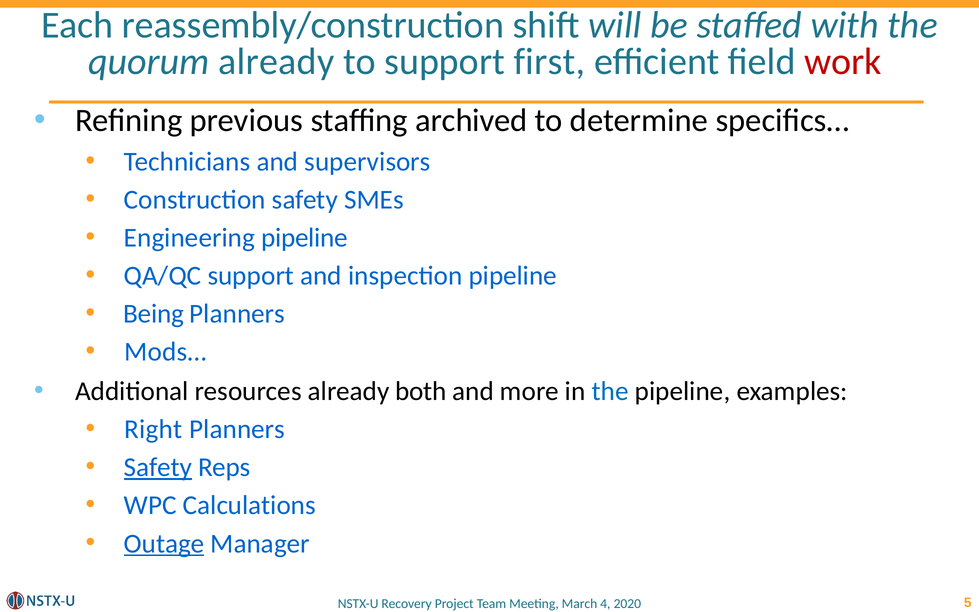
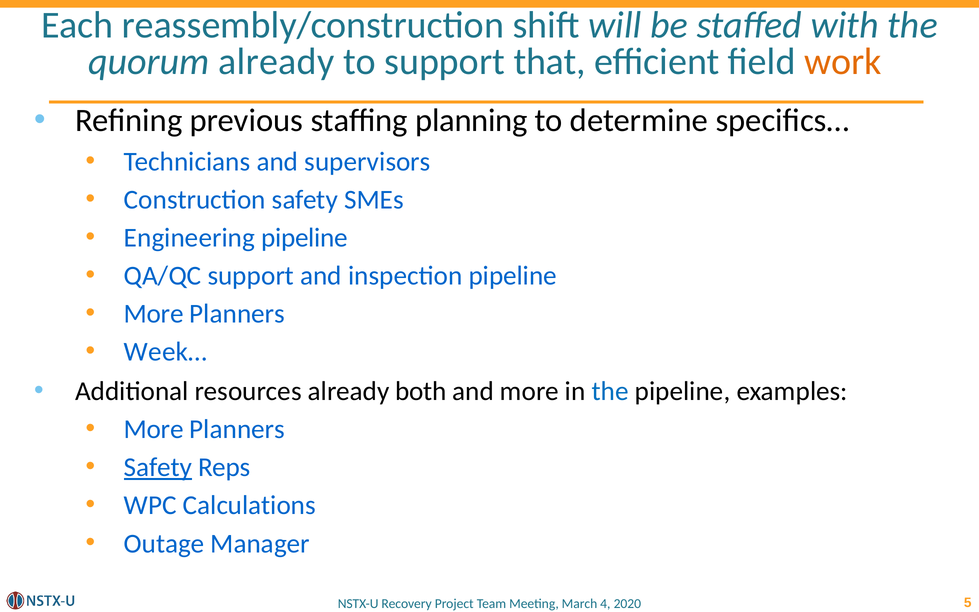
first: first -> that (550, 62)
work colour: red -> orange (843, 62)
archived: archived -> planning (471, 121)
Being: Being -> More (154, 314)
Mods…: Mods… -> Week… (165, 352)
Right: Right -> More (154, 429)
Outage underline: present -> none (164, 543)
